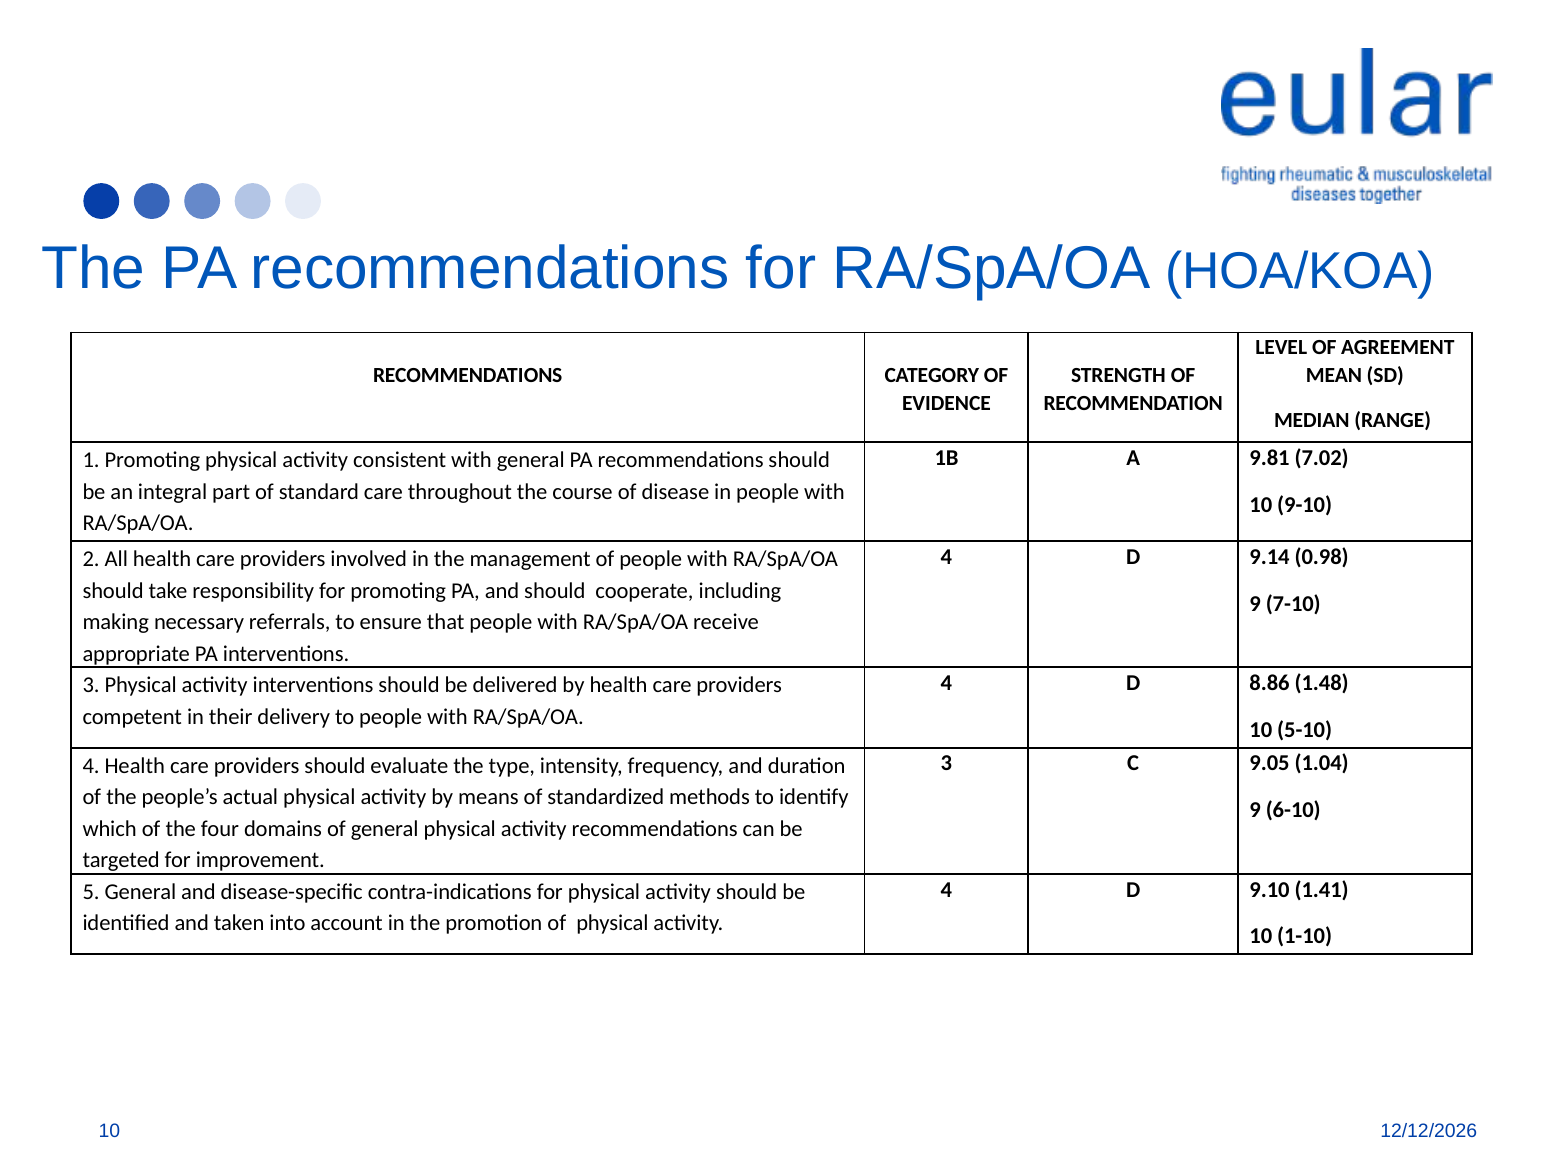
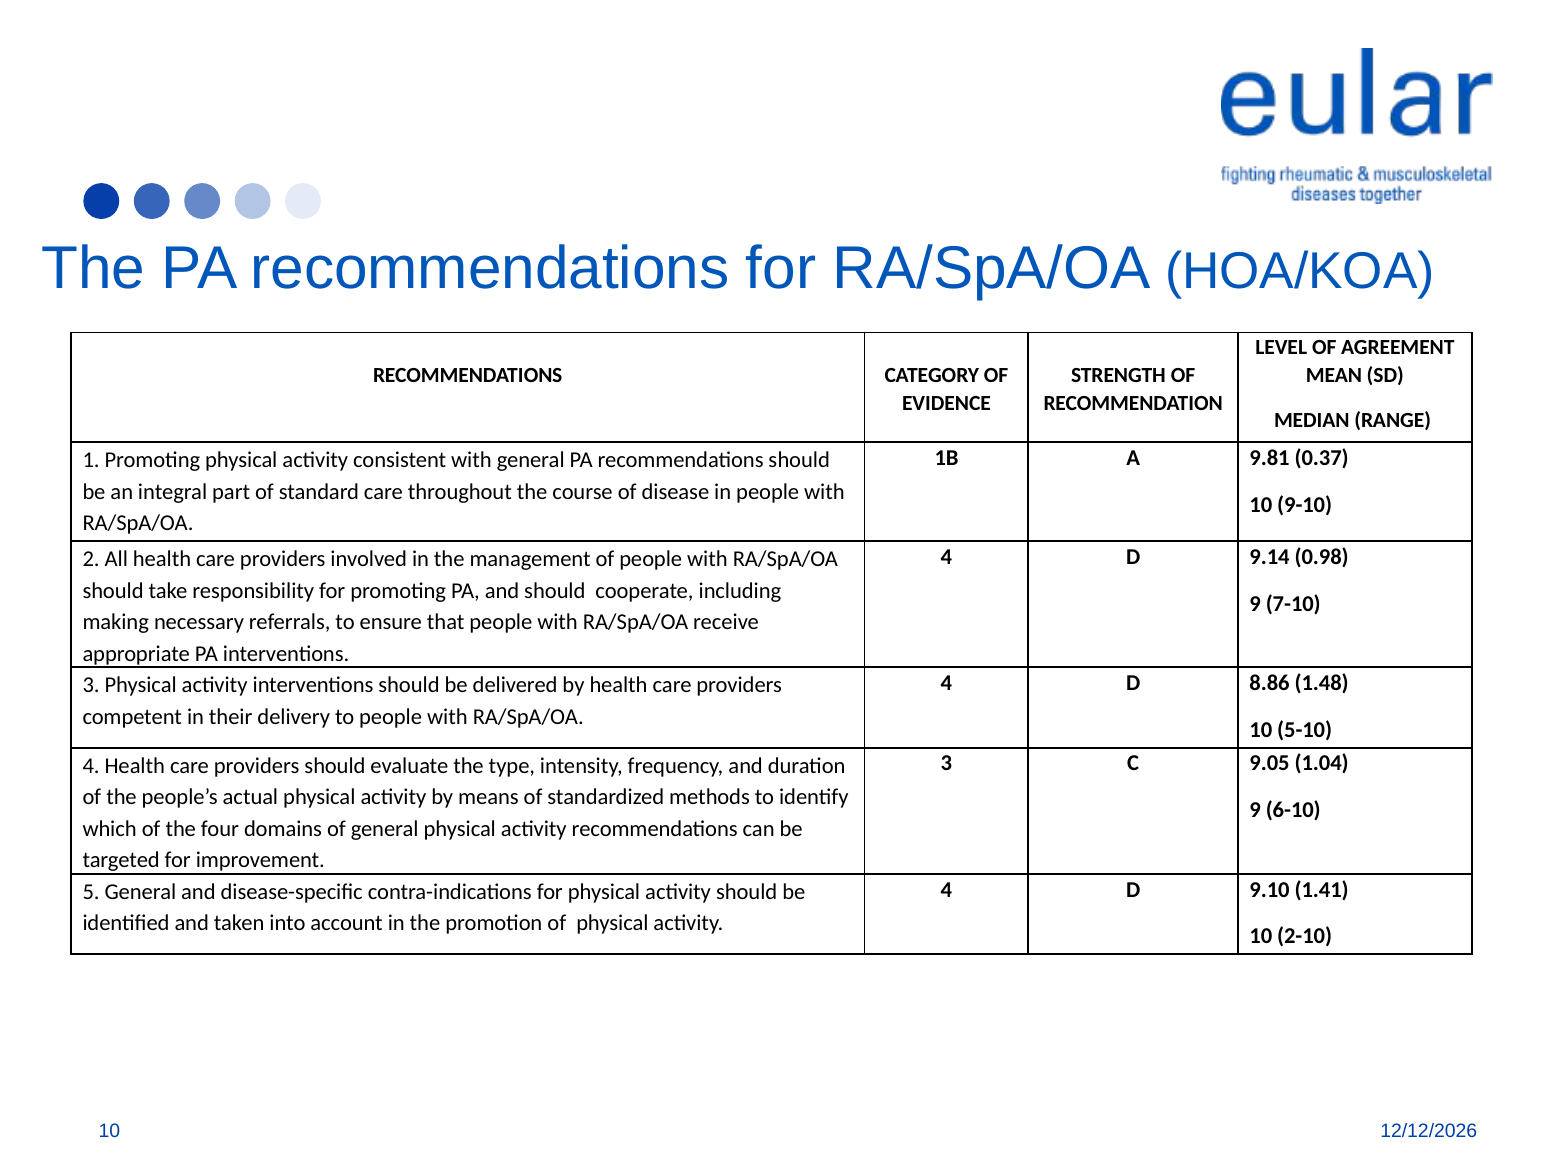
7.02: 7.02 -> 0.37 (1322, 458)
1-10: 1-10 -> 2-10 (1305, 936)
